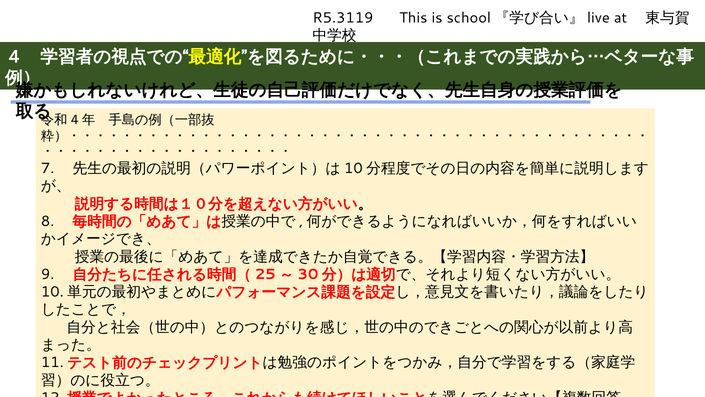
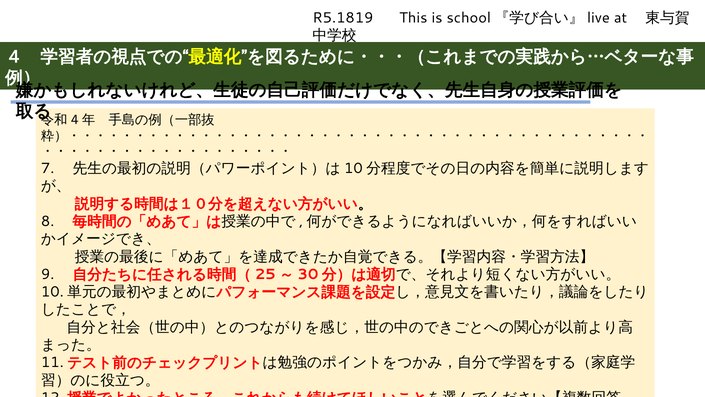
R5.3119: R5.3119 -> R5.1819 (343, 18)
